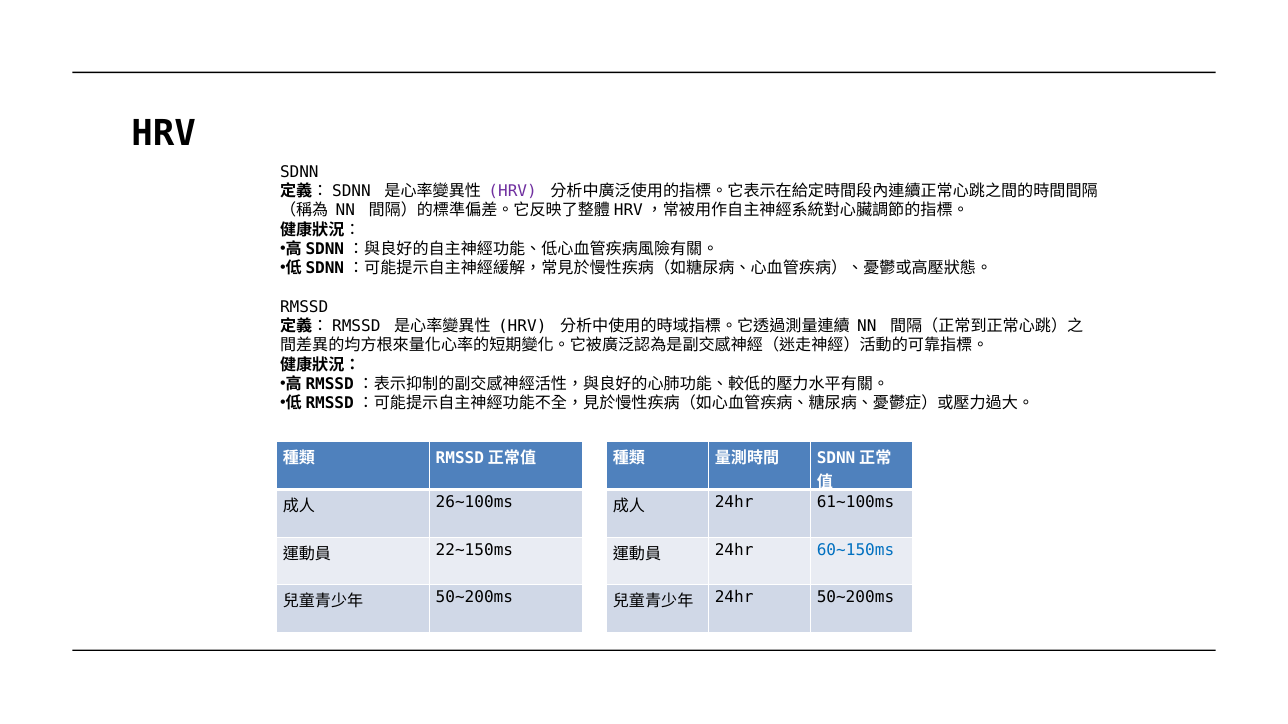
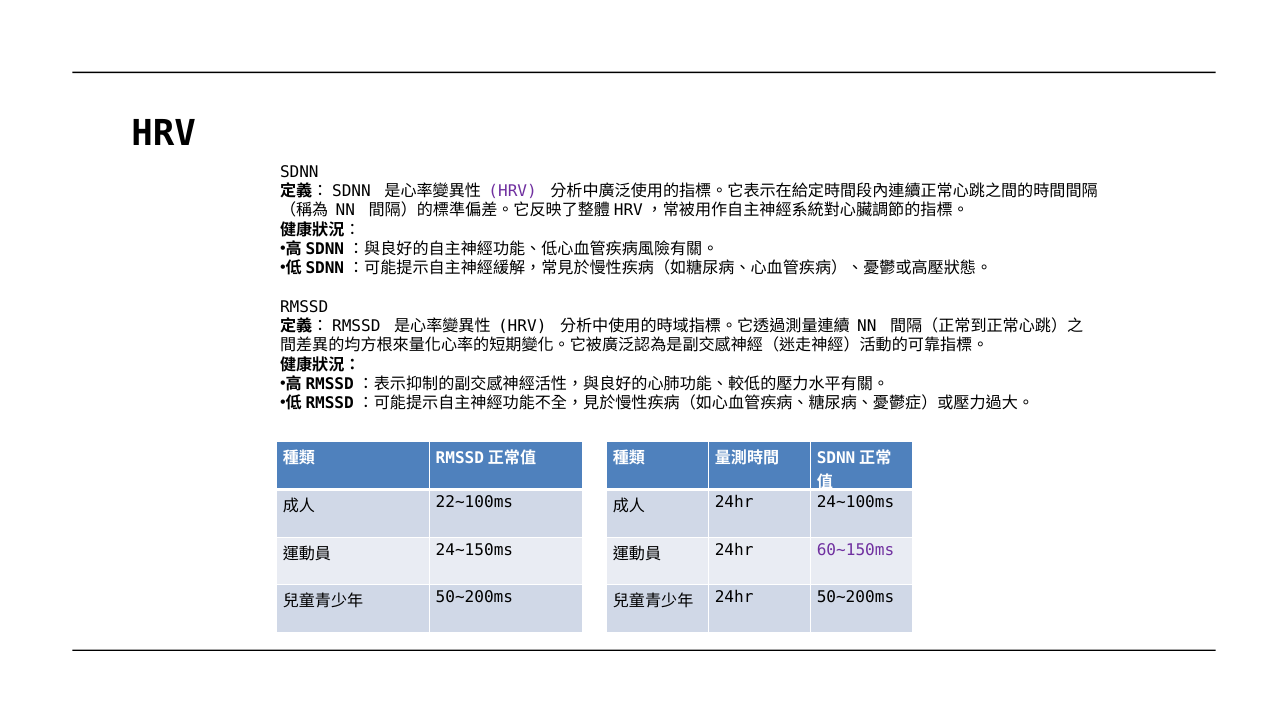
26~100ms: 26~100ms -> 22~100ms (474, 503)
61~100ms: 61~100ms -> 24~100ms (856, 503)
22~150ms: 22~150ms -> 24~150ms (474, 550)
60~150ms colour: blue -> purple (856, 550)
